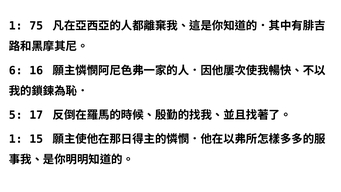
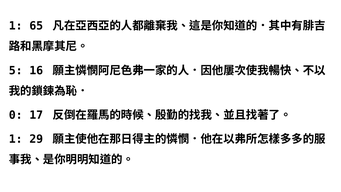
75: 75 -> 65 (36, 26)
6: 6 -> 5 (16, 70)
5: 5 -> 0 (16, 115)
15: 15 -> 29 (36, 139)
